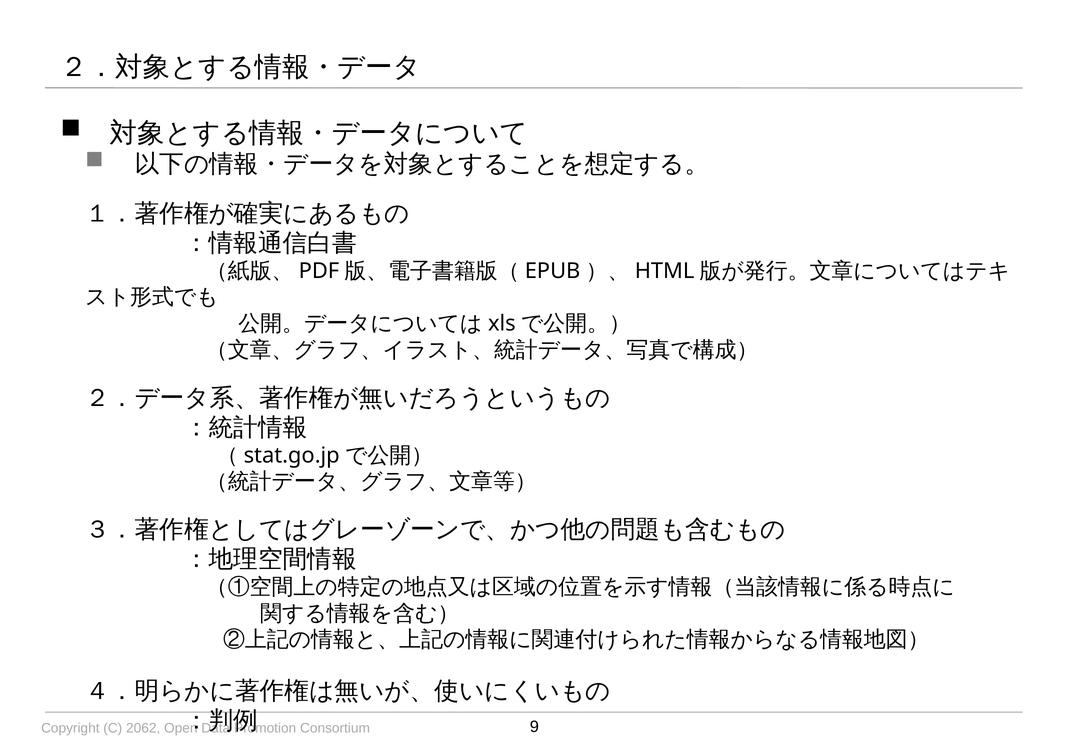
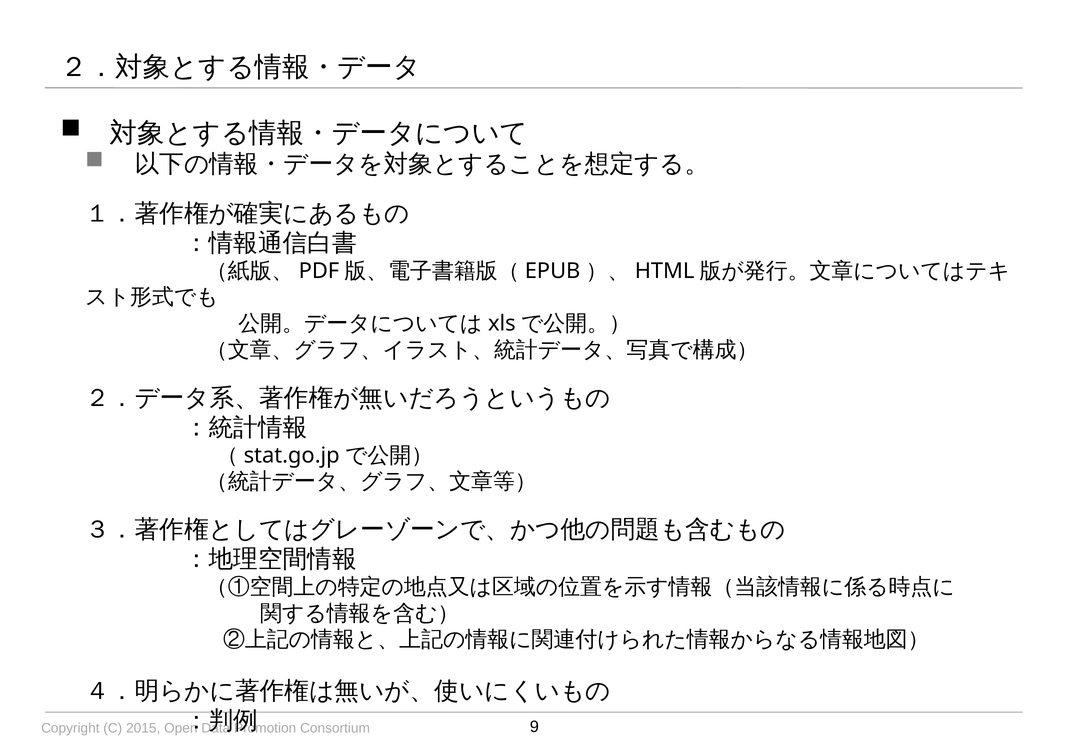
2062: 2062 -> 2015 (143, 728)
